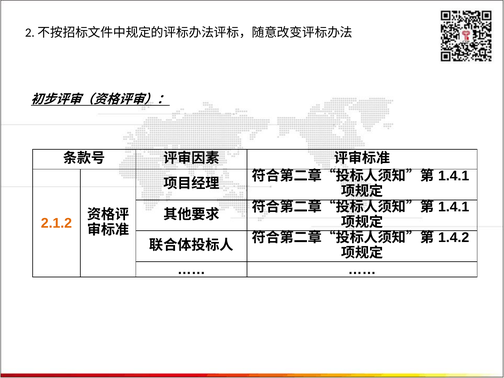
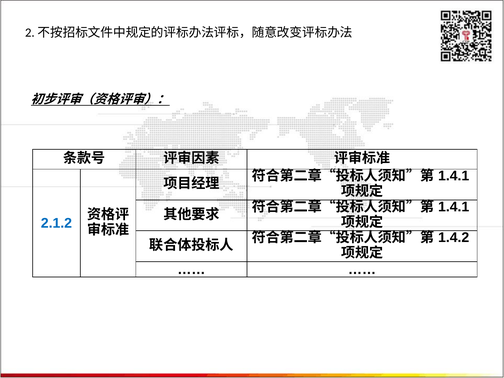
2.1.2 colour: orange -> blue (56, 223)
